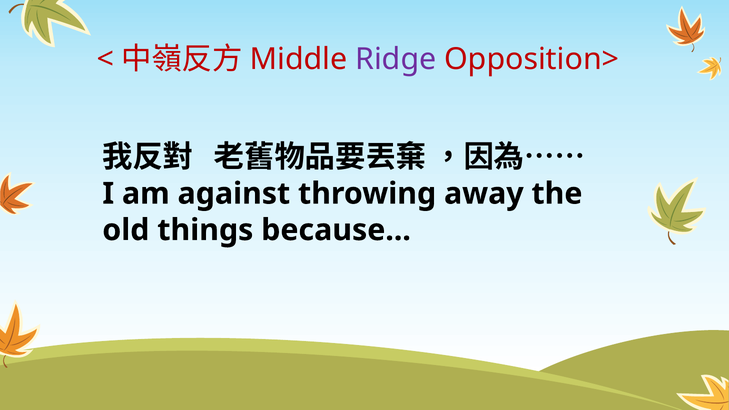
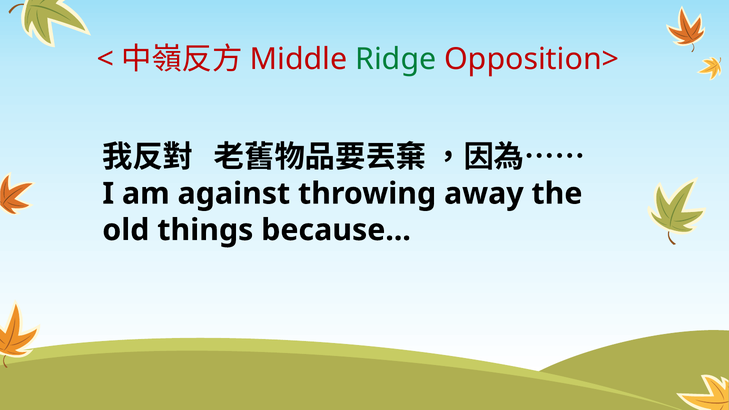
Ridge colour: purple -> green (396, 59)
